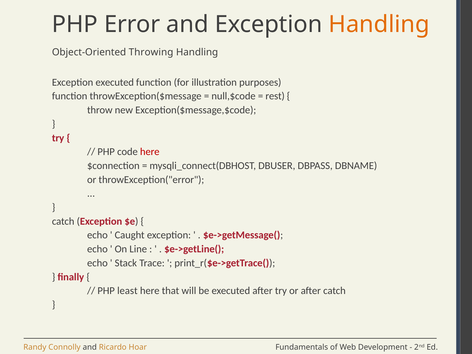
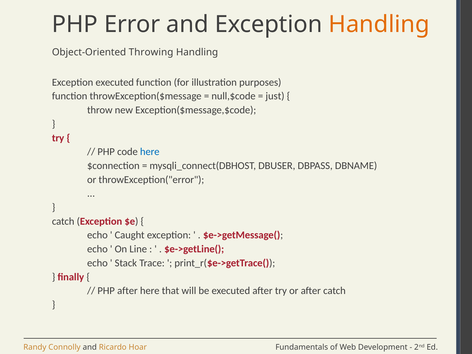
rest: rest -> just (275, 96)
here colour: red -> blue (150, 152)
PHP least: least -> after (127, 291)
